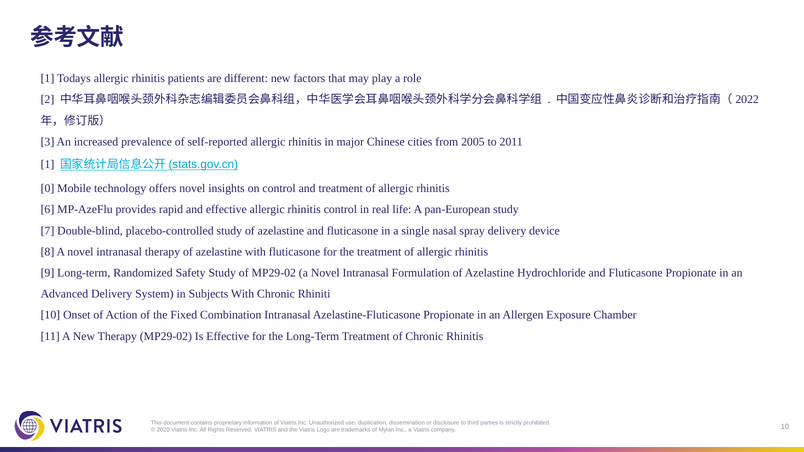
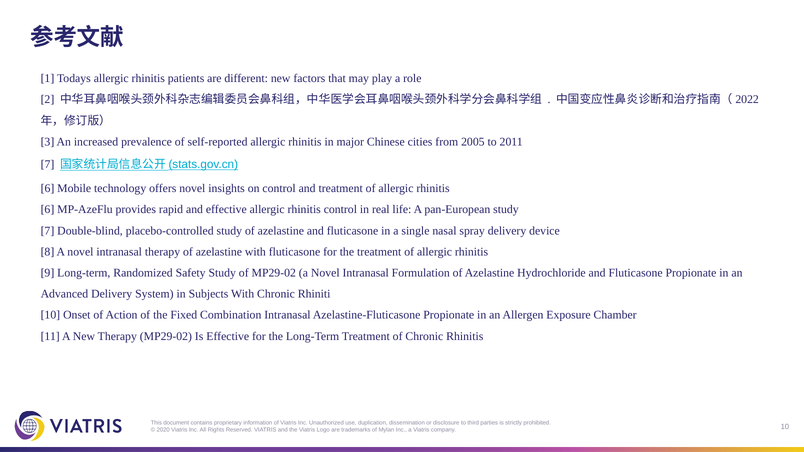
1: 1 -> 7 (47, 165)
0: 0 -> 6 (47, 189)
